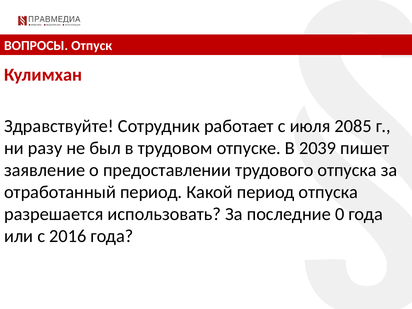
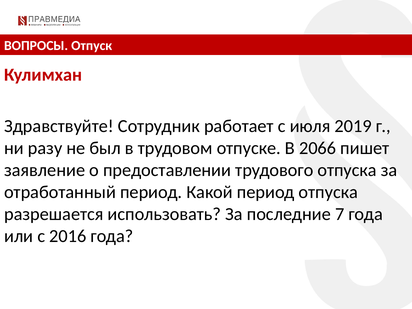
2085: 2085 -> 2019 (353, 126)
2039: 2039 -> 2066 (318, 148)
0: 0 -> 7 (340, 214)
